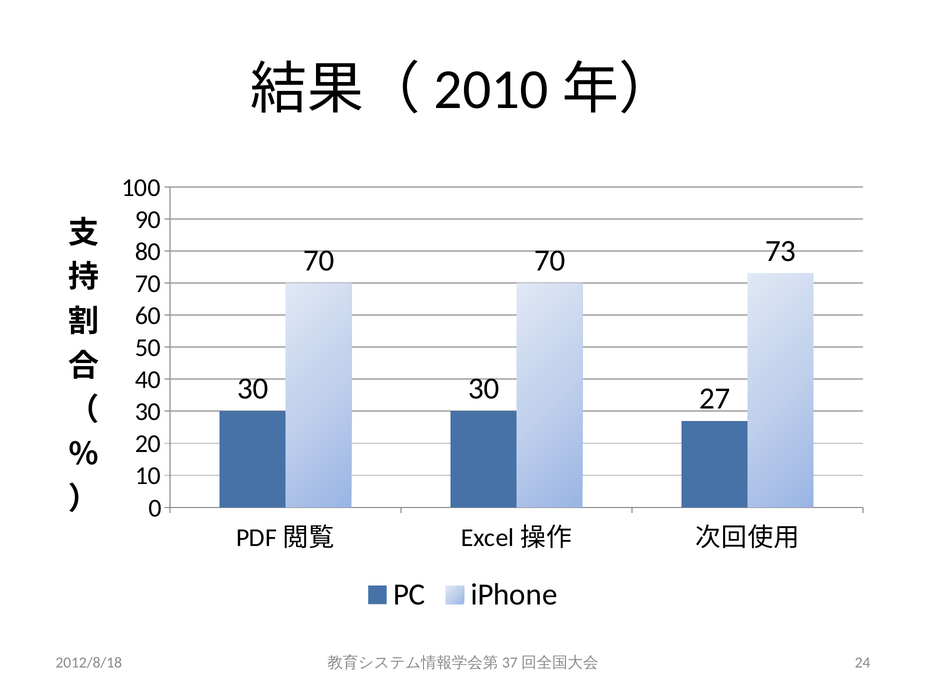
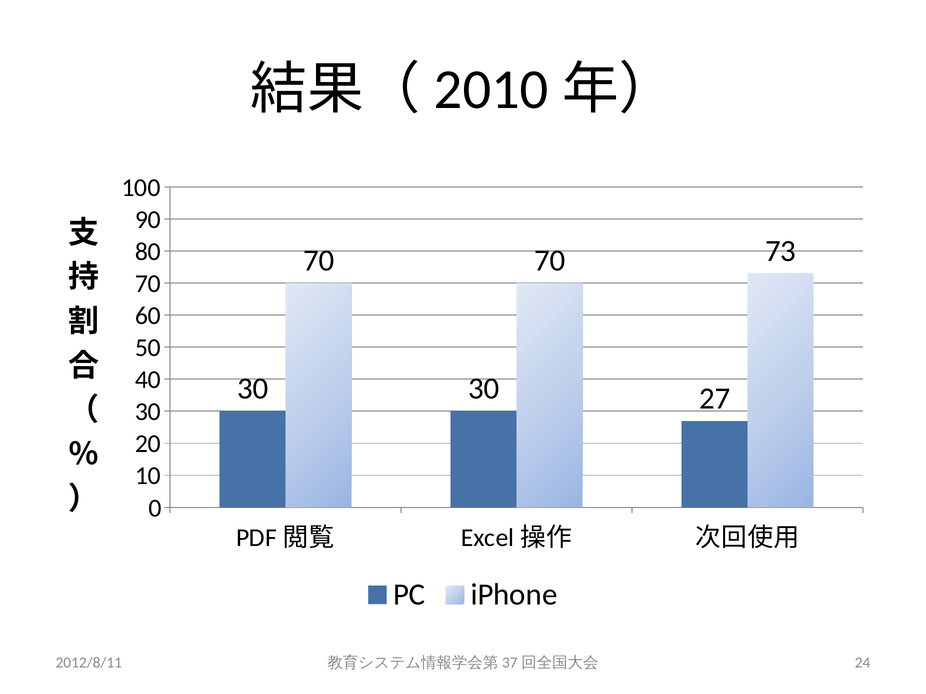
2012/8/18: 2012/8/18 -> 2012/8/11 (89, 663)
